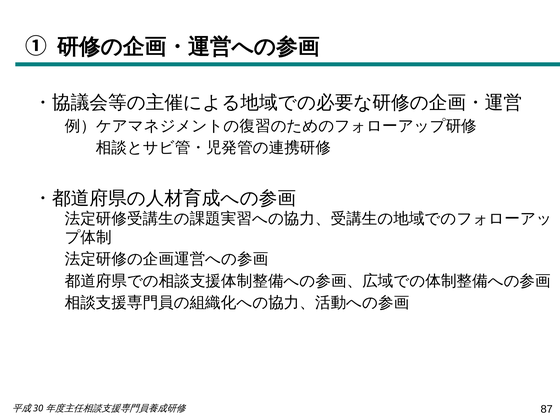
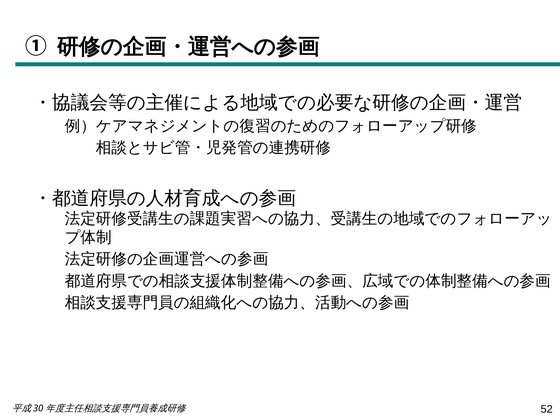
87: 87 -> 52 (547, 409)
